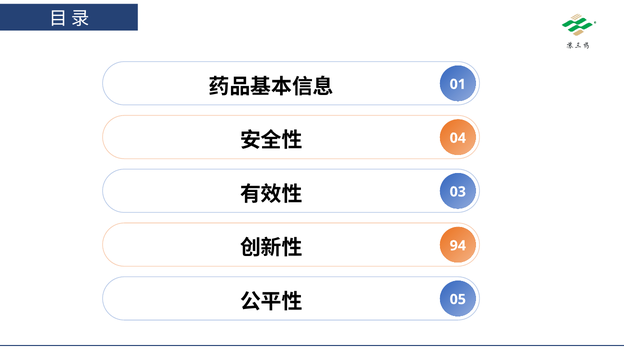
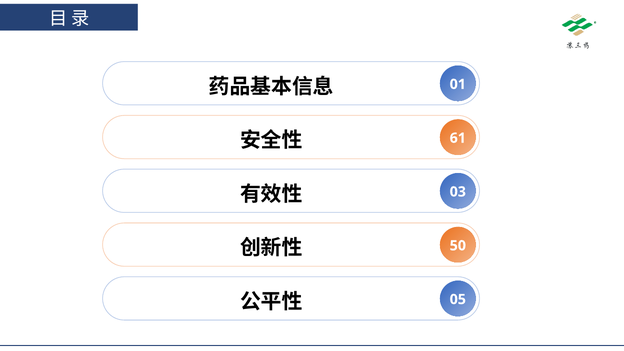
04: 04 -> 61 (458, 138)
94: 94 -> 50 (458, 246)
